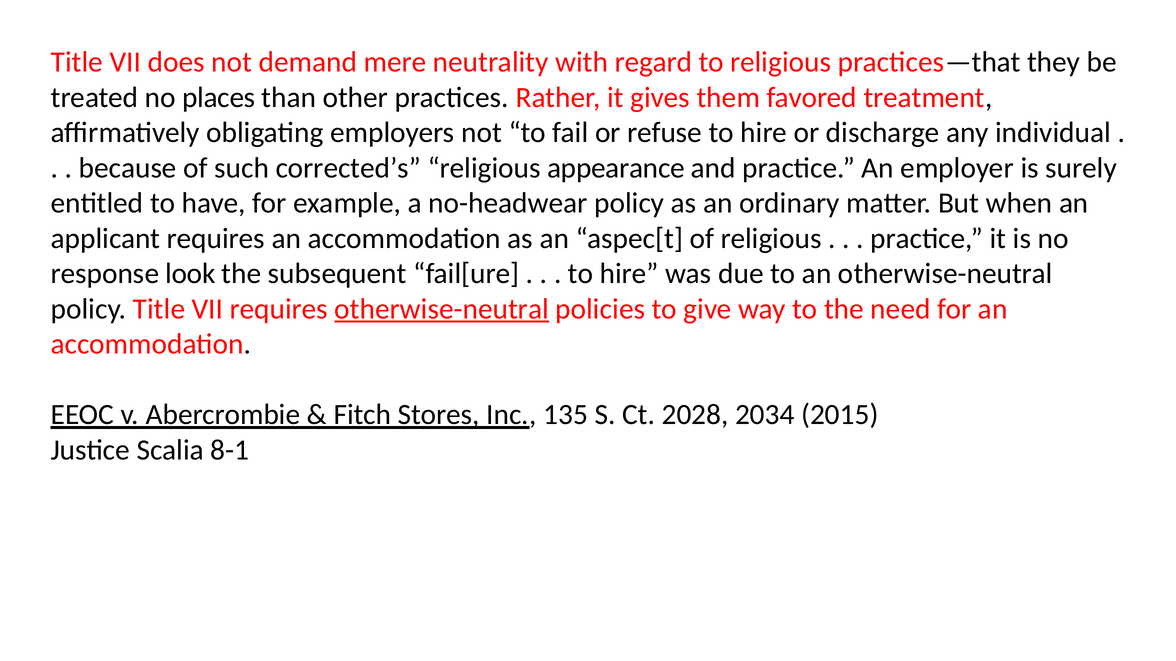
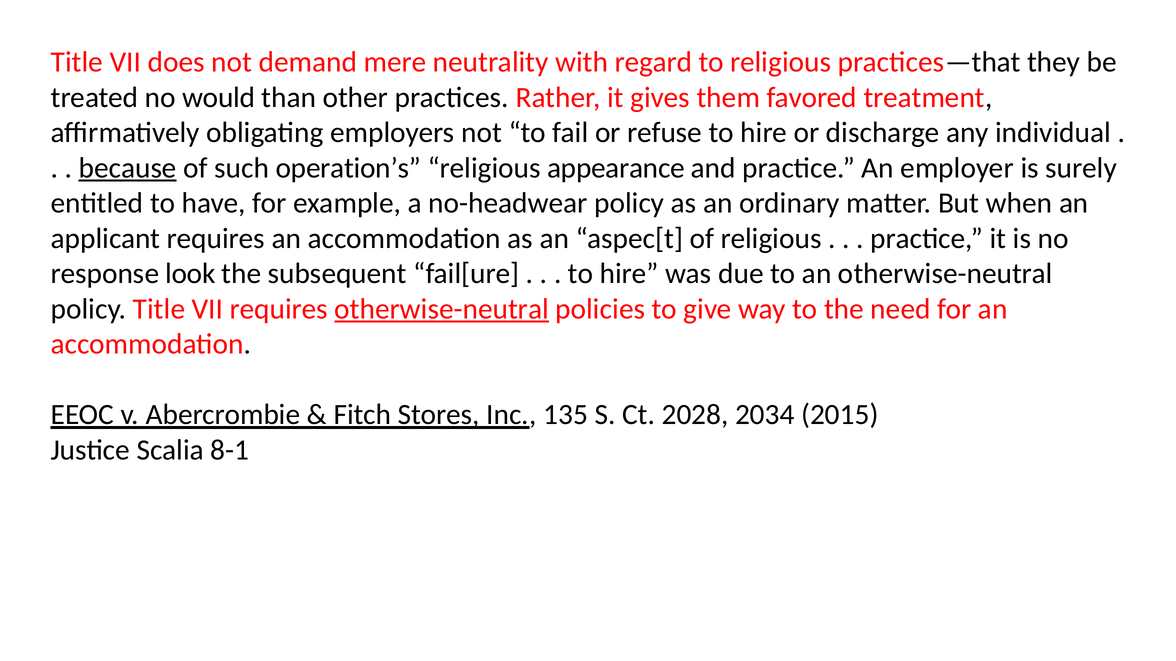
places: places -> would (219, 97)
because underline: none -> present (128, 168)
corrected’s: corrected’s -> operation’s (348, 168)
